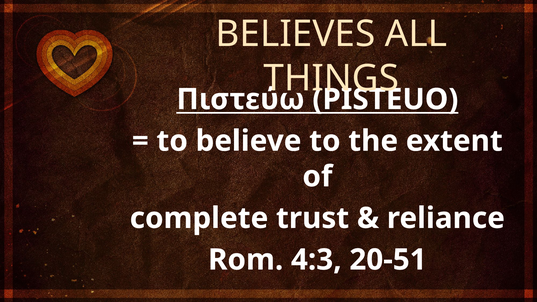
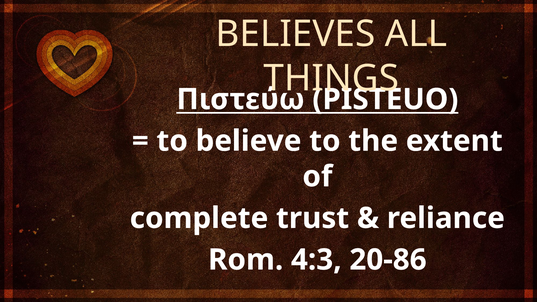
20-51: 20-51 -> 20-86 (388, 260)
